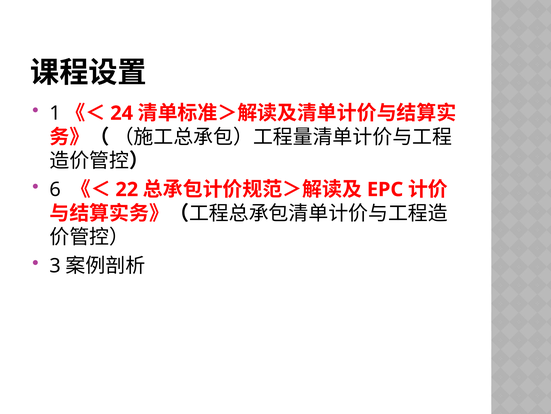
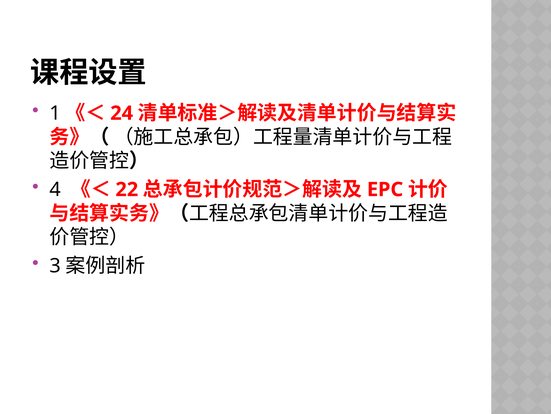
6: 6 -> 4 (55, 189)
